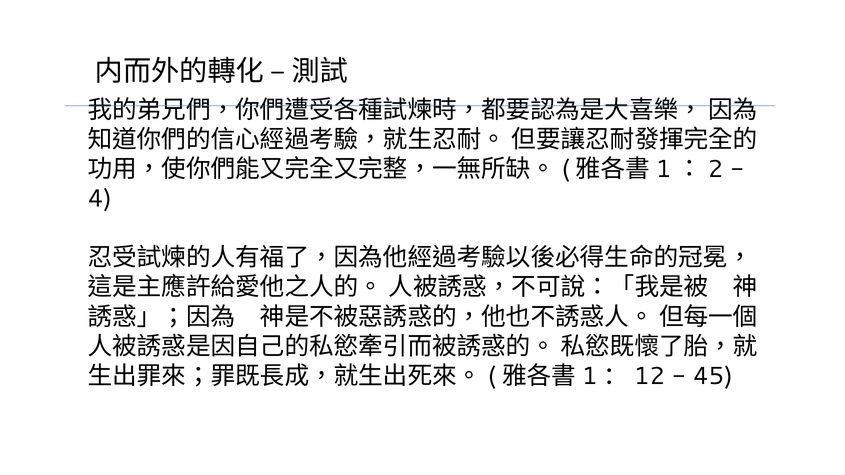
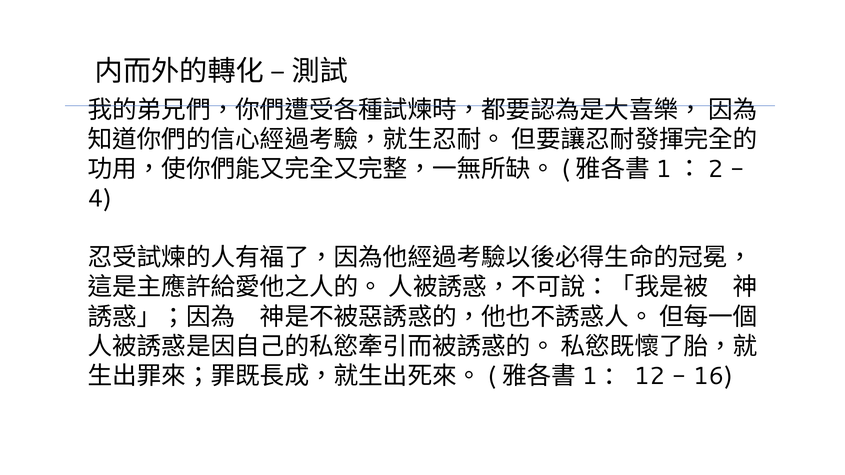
45: 45 -> 16 (713, 376)
